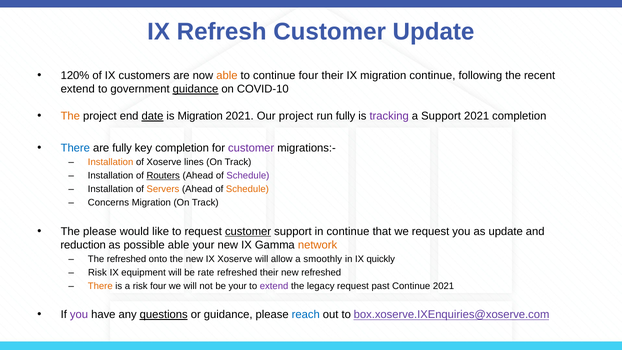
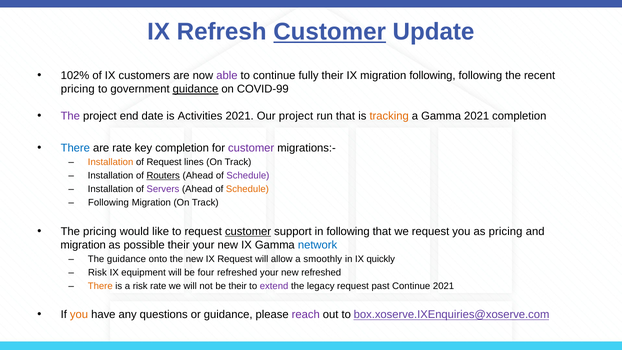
Customer underline: none -> present (330, 32)
120%: 120% -> 102% (75, 76)
able colour: orange -> purple (227, 76)
continue four: four -> fully (309, 76)
migration continue: continue -> following (432, 76)
extend: extend -> pricing (78, 89)
COVID-10: COVID-10 -> COVID-99 (263, 89)
The colour: orange -> purple (70, 116)
date underline: present -> none (152, 116)
is Migration: Migration -> Activities (200, 116)
run fully: fully -> that (345, 116)
tracking colour: purple -> orange (389, 116)
a Support: Support -> Gamma (441, 116)
are fully: fully -> rate (122, 148)
of Xoserve: Xoserve -> Request (164, 162)
Servers colour: orange -> purple (163, 189)
Concerns: Concerns -> Following (108, 203)
The please: please -> pricing (100, 231)
in continue: continue -> following (348, 231)
as update: update -> pricing (506, 231)
reduction: reduction -> migration (83, 245)
possible able: able -> their (179, 245)
network colour: orange -> blue (318, 245)
The refreshed: refreshed -> guidance (126, 259)
IX Xoserve: Xoserve -> Request (235, 259)
rate: rate -> four (206, 273)
refreshed their: their -> your (269, 273)
risk four: four -> rate (158, 286)
be your: your -> their (238, 286)
you colour: purple -> orange (79, 314)
questions underline: present -> none (164, 314)
reach colour: blue -> purple (306, 314)
